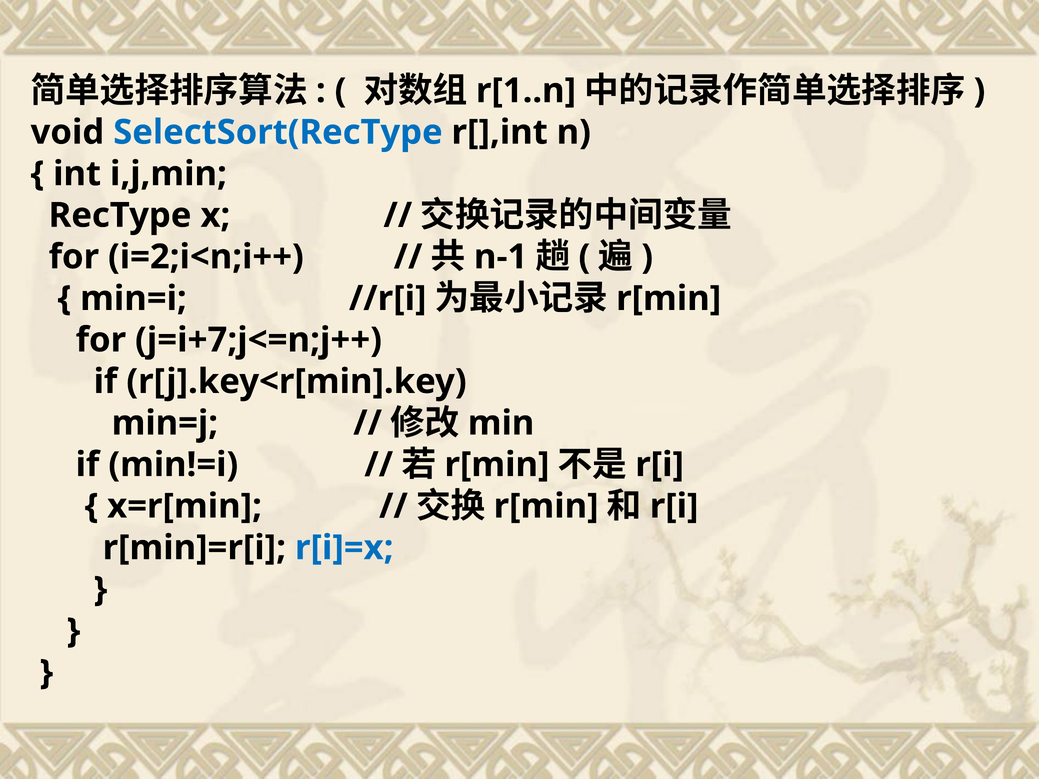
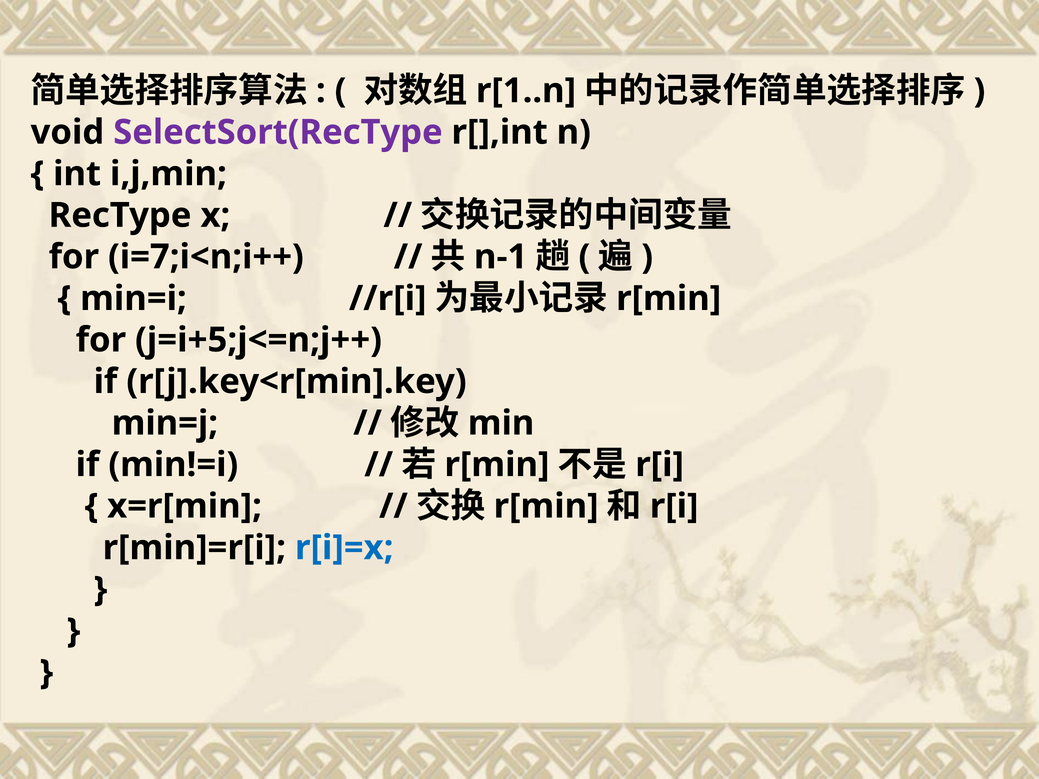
SelectSort(RecType colour: blue -> purple (278, 132)
i=2;i<n;i++: i=2;i<n;i++ -> i=7;i<n;i++ (206, 257)
j=i+7;j<=n;j++: j=i+7;j<=n;j++ -> j=i+5;j<=n;j++ (259, 340)
